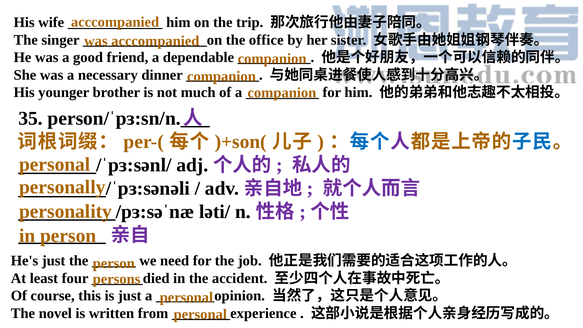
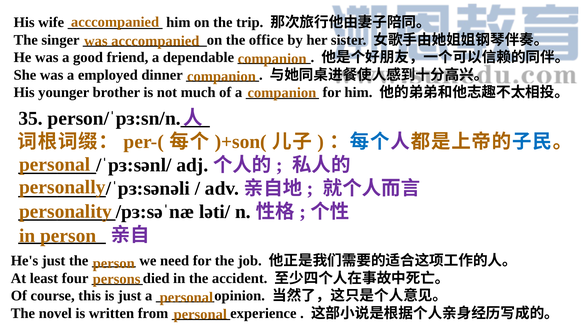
necessary: necessary -> employed (108, 75)
